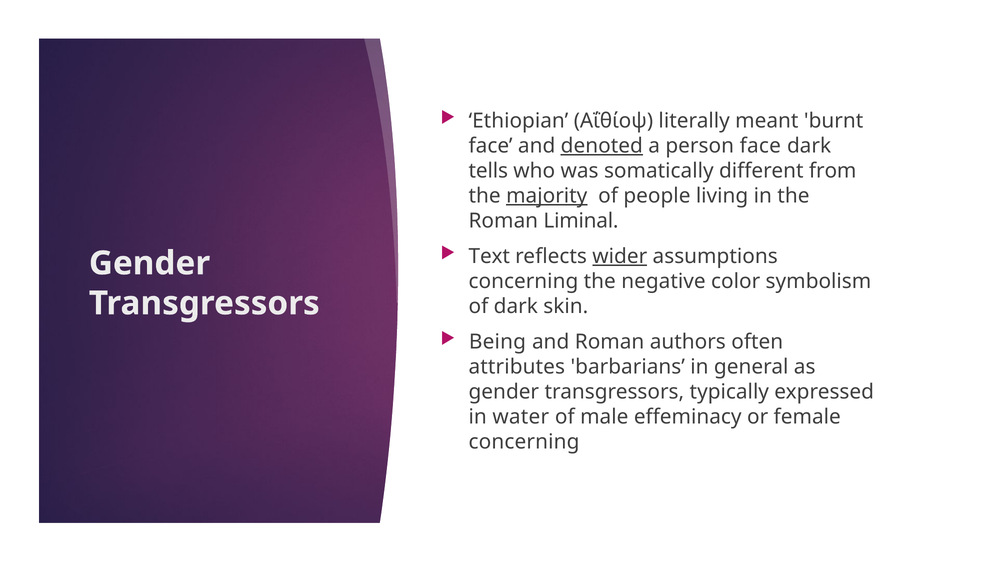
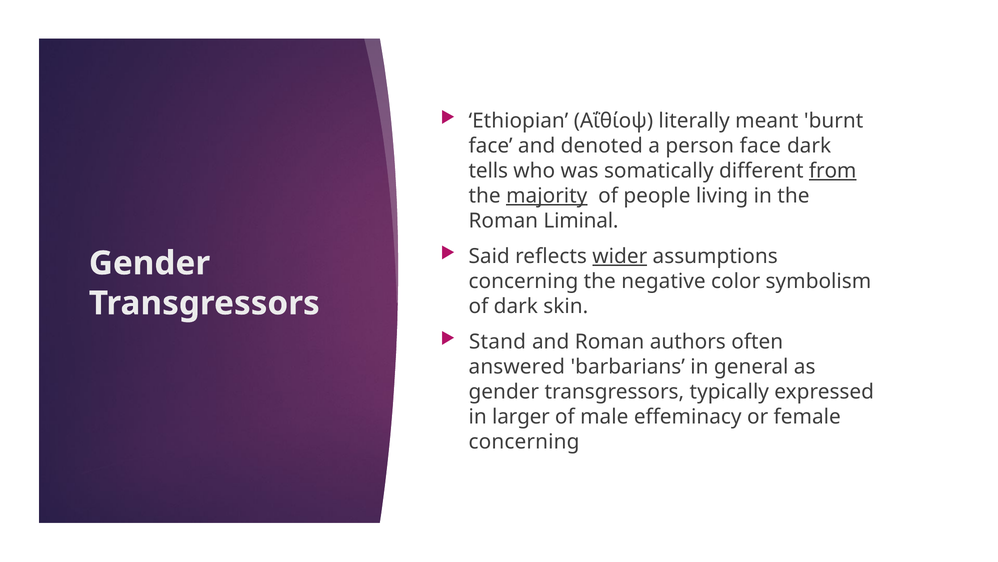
denoted underline: present -> none (602, 146)
from underline: none -> present (833, 171)
Text: Text -> Said (489, 256)
Being: Being -> Stand (497, 341)
attributes: attributes -> answered (517, 366)
water: water -> larger (521, 416)
